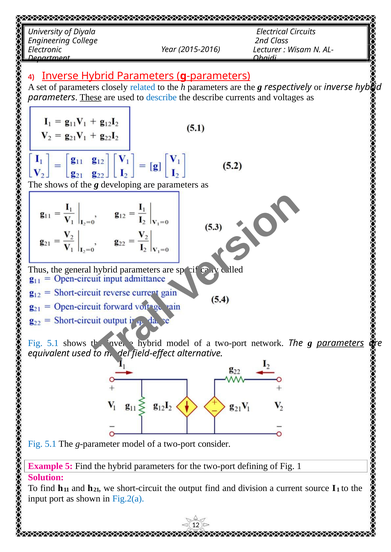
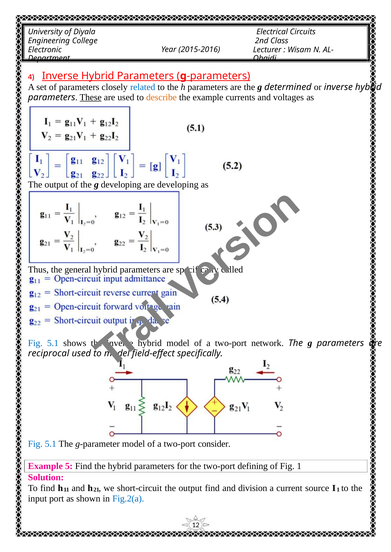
respectively: respectively -> determined (288, 87)
describe colour: blue -> orange (161, 97)
the describe: describe -> example (208, 97)
shows: shows -> output (56, 185)
are parameters: parameters -> developing (178, 185)
parameters underline: present -> none (340, 343)
equivalent: equivalent -> reciprocal (49, 354)
field-effect alternative: alternative -> specifically (200, 354)
